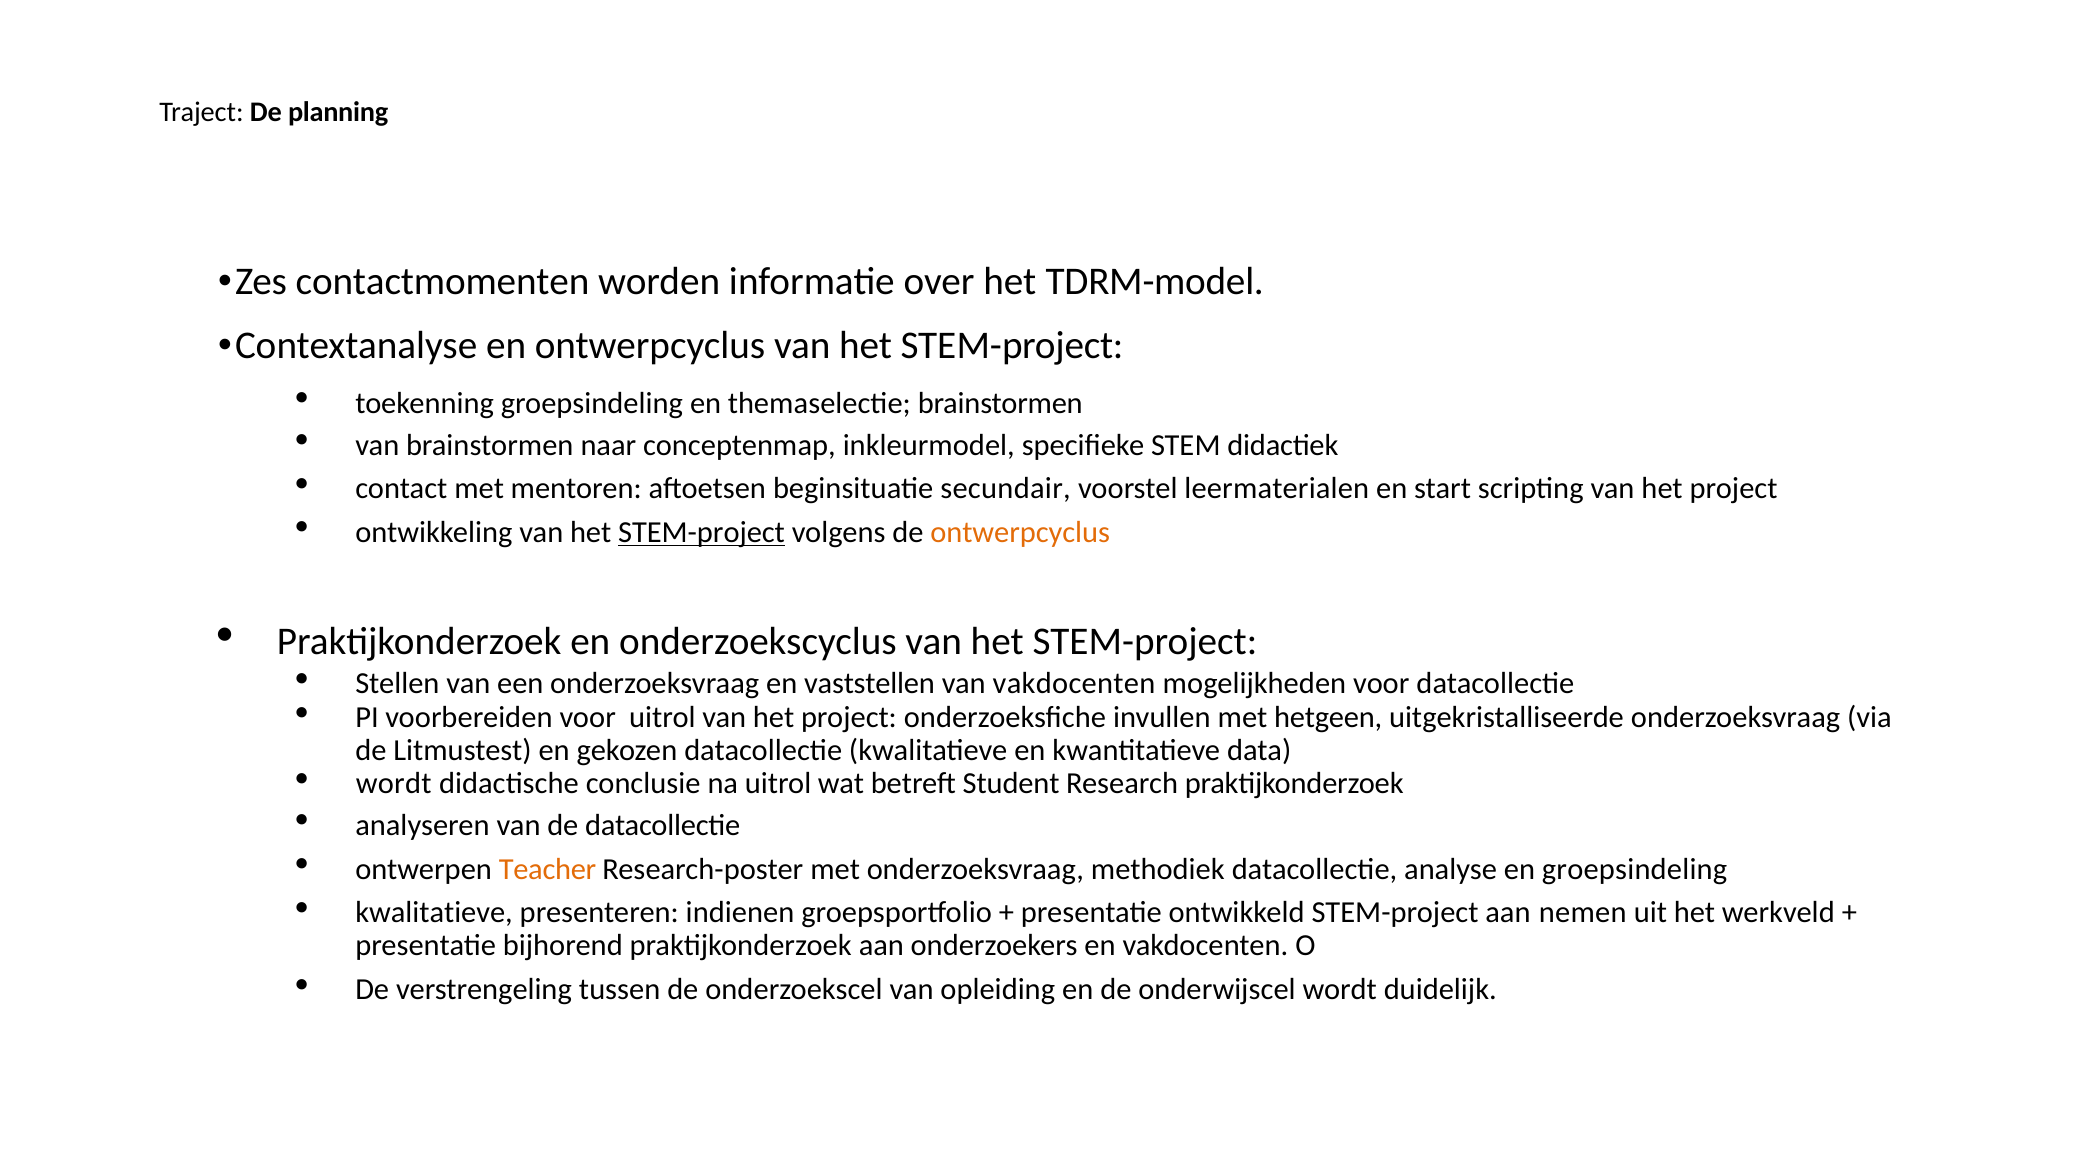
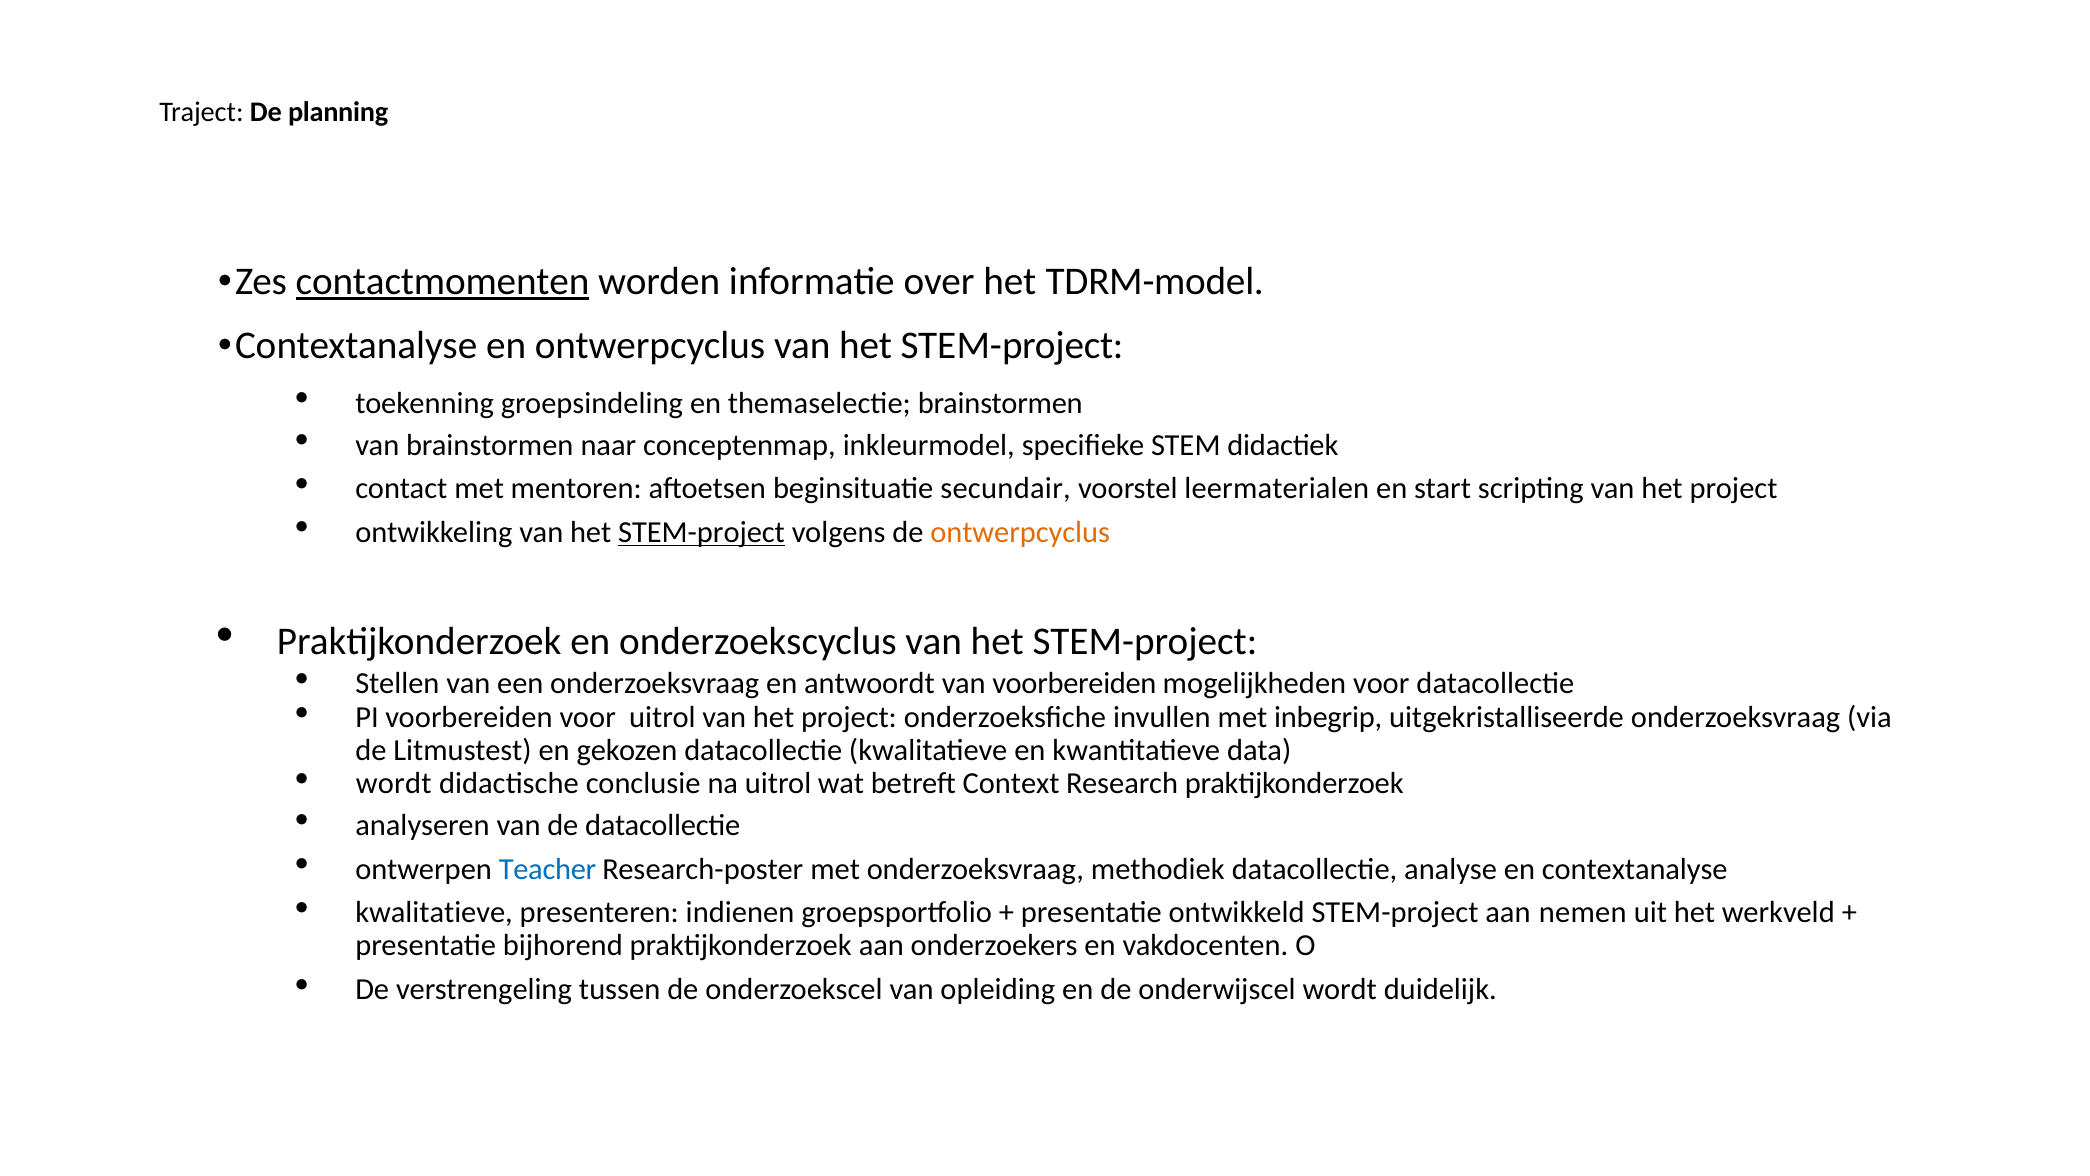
contactmomenten underline: none -> present (442, 282)
vaststellen: vaststellen -> antwoordt (869, 684)
van vakdocenten: vakdocenten -> voorbereiden (1074, 684)
hetgeen: hetgeen -> inbegrip (1328, 717)
Student: Student -> Context (1011, 784)
Teacher colour: orange -> blue (548, 869)
en groepsindeling: groepsindeling -> contextanalyse (1635, 869)
